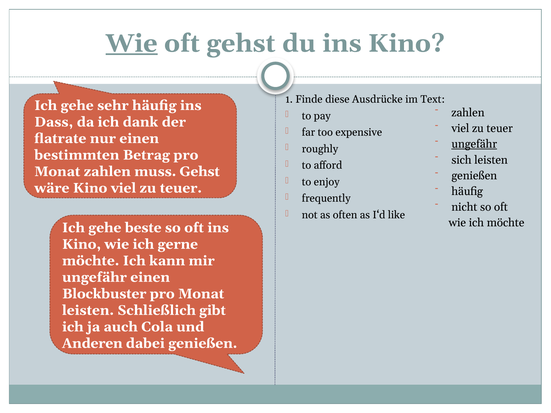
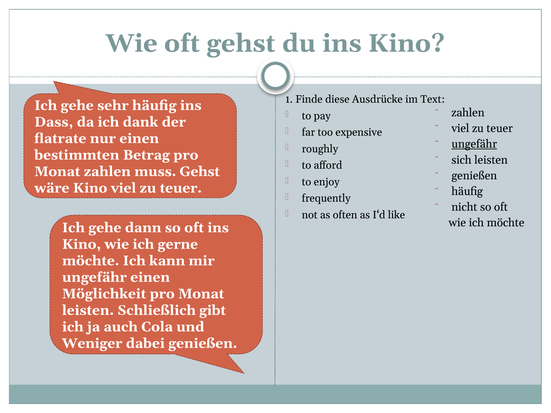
Wie underline: present -> none (132, 43)
beste: beste -> dann (143, 228)
Blockbuster: Blockbuster -> Möglichkeit (104, 294)
Anderen: Anderen -> Weniger (92, 344)
